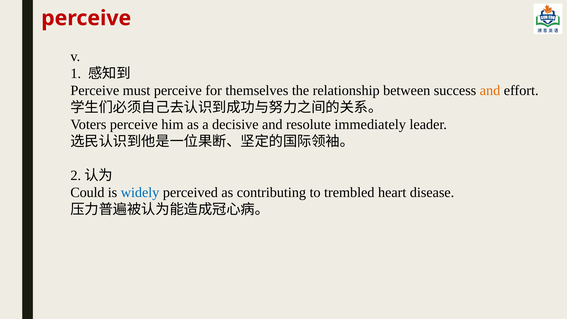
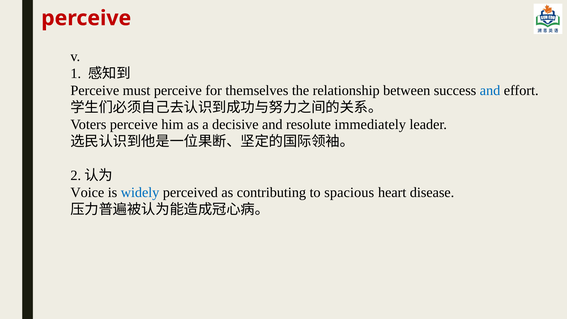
and colour: orange -> blue (490, 90)
Could: Could -> Voice (87, 192)
trembled: trembled -> spacious (349, 192)
